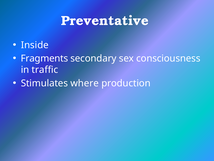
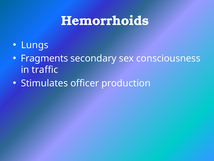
Preventative: Preventative -> Hemorrhoids (105, 21)
Inside: Inside -> Lungs (35, 45)
where: where -> officer (85, 83)
